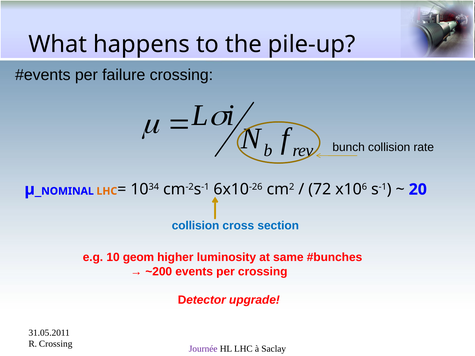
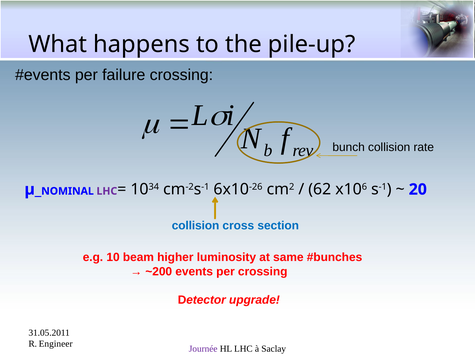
LHC colour: orange -> purple (107, 191)
72: 72 -> 62 (320, 190)
geom: geom -> beam (138, 258)
R Crossing: Crossing -> Engineer (56, 344)
